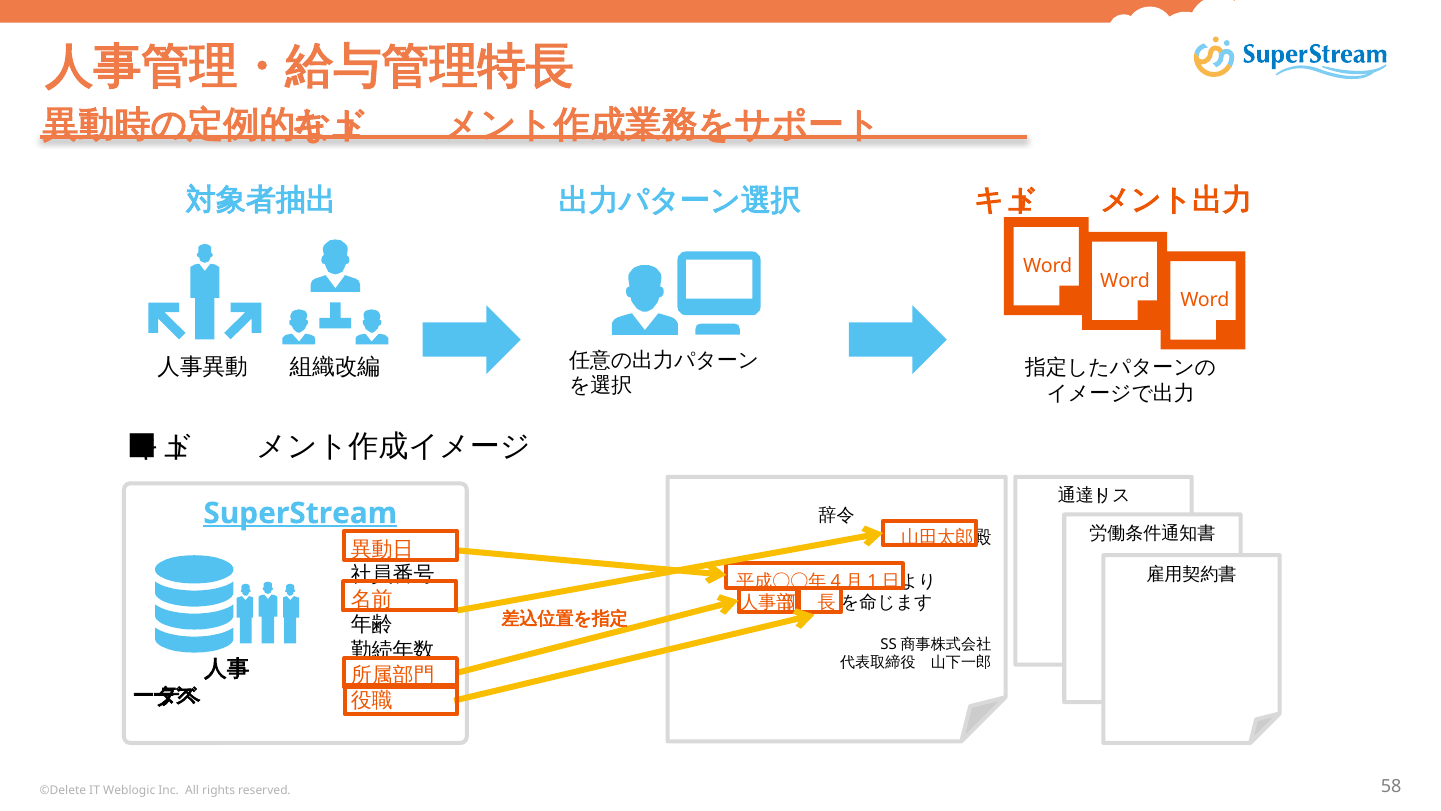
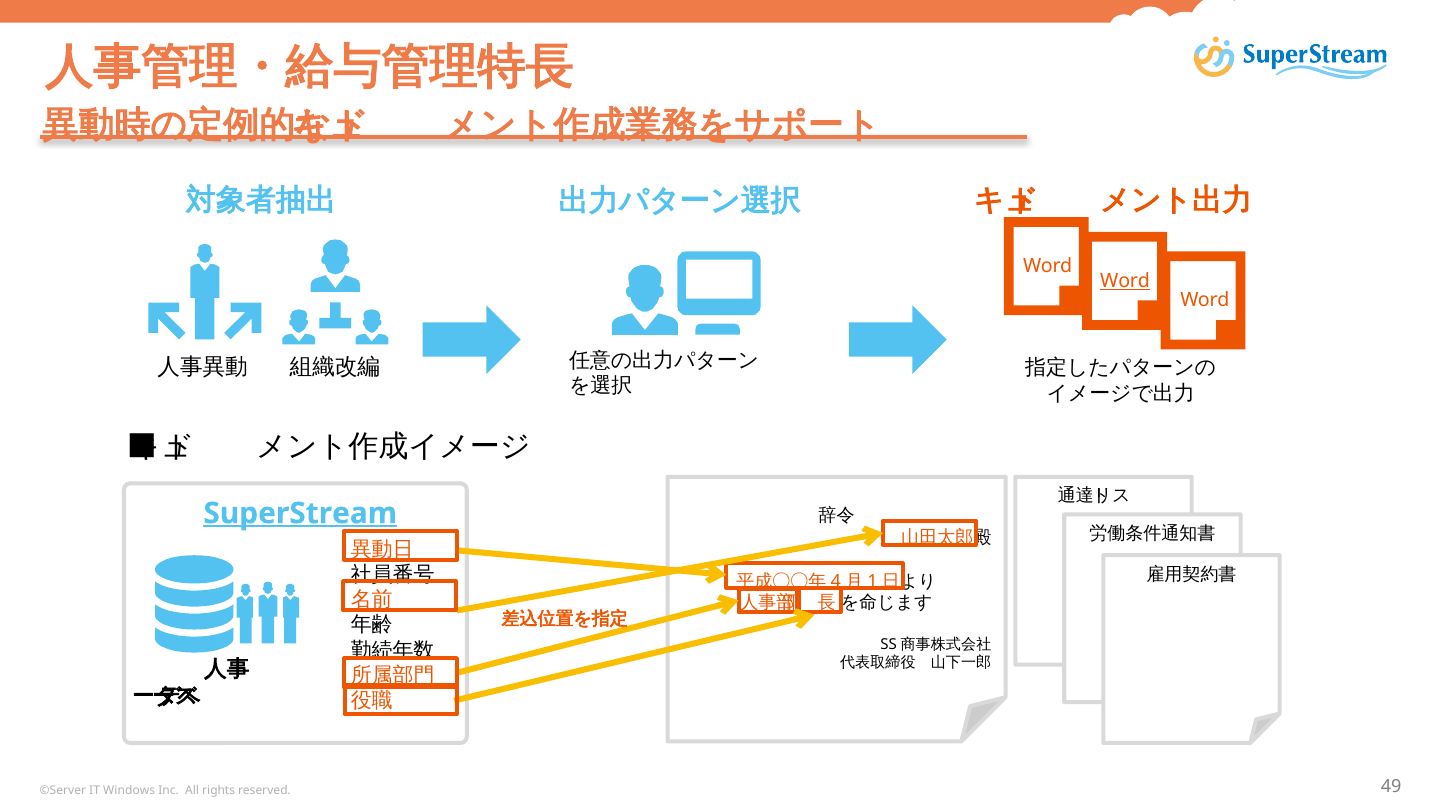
Word underline: none -> present (1125, 281)
©Delete: ©Delete -> ©Server (63, 790)
Weblogic: Weblogic -> Windows (129, 790)
58: 58 -> 49 (1391, 786)
